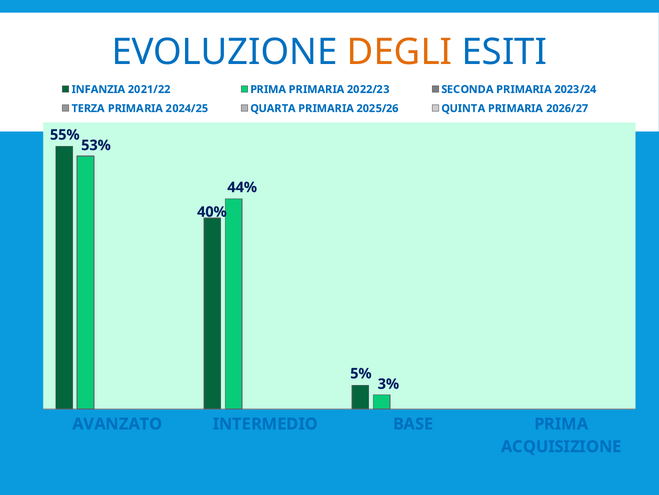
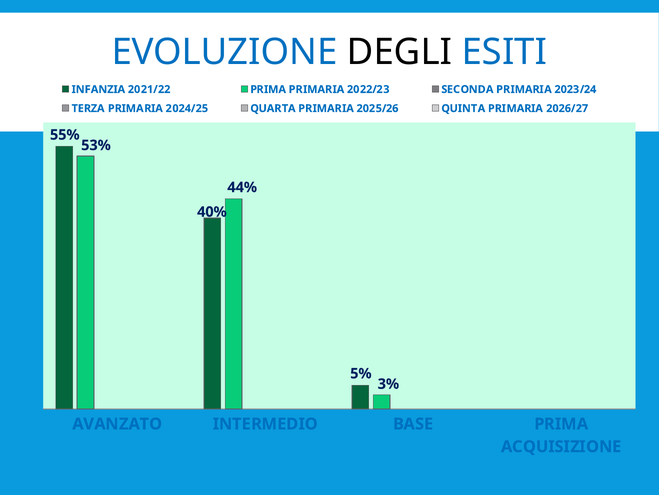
DEGLI colour: orange -> black (400, 52)
